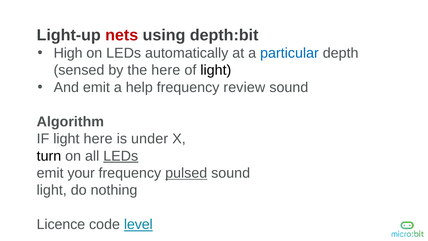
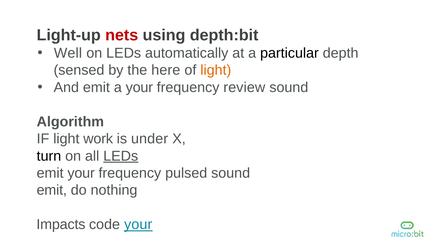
High: High -> Well (68, 53)
particular colour: blue -> black (289, 53)
light colour: black -> orange (216, 70)
a help: help -> your (139, 87)
light here: here -> work (98, 139)
pulsed underline: present -> none (186, 173)
light: light -> emit (52, 190)
Licence: Licence -> Impacts (61, 224)
code level: level -> your (138, 224)
